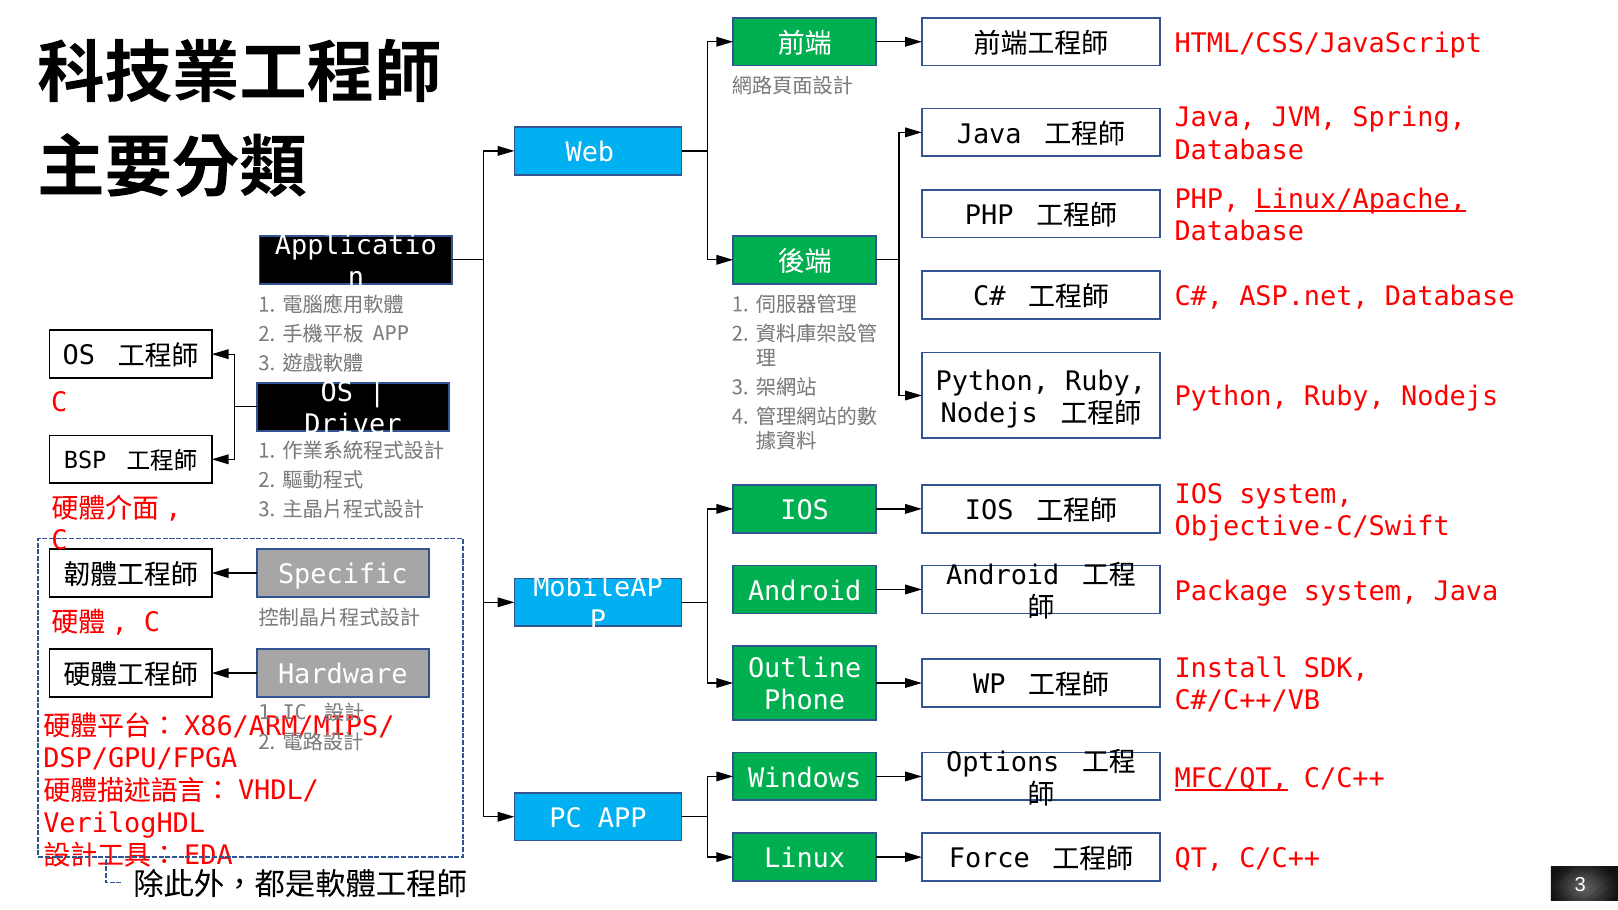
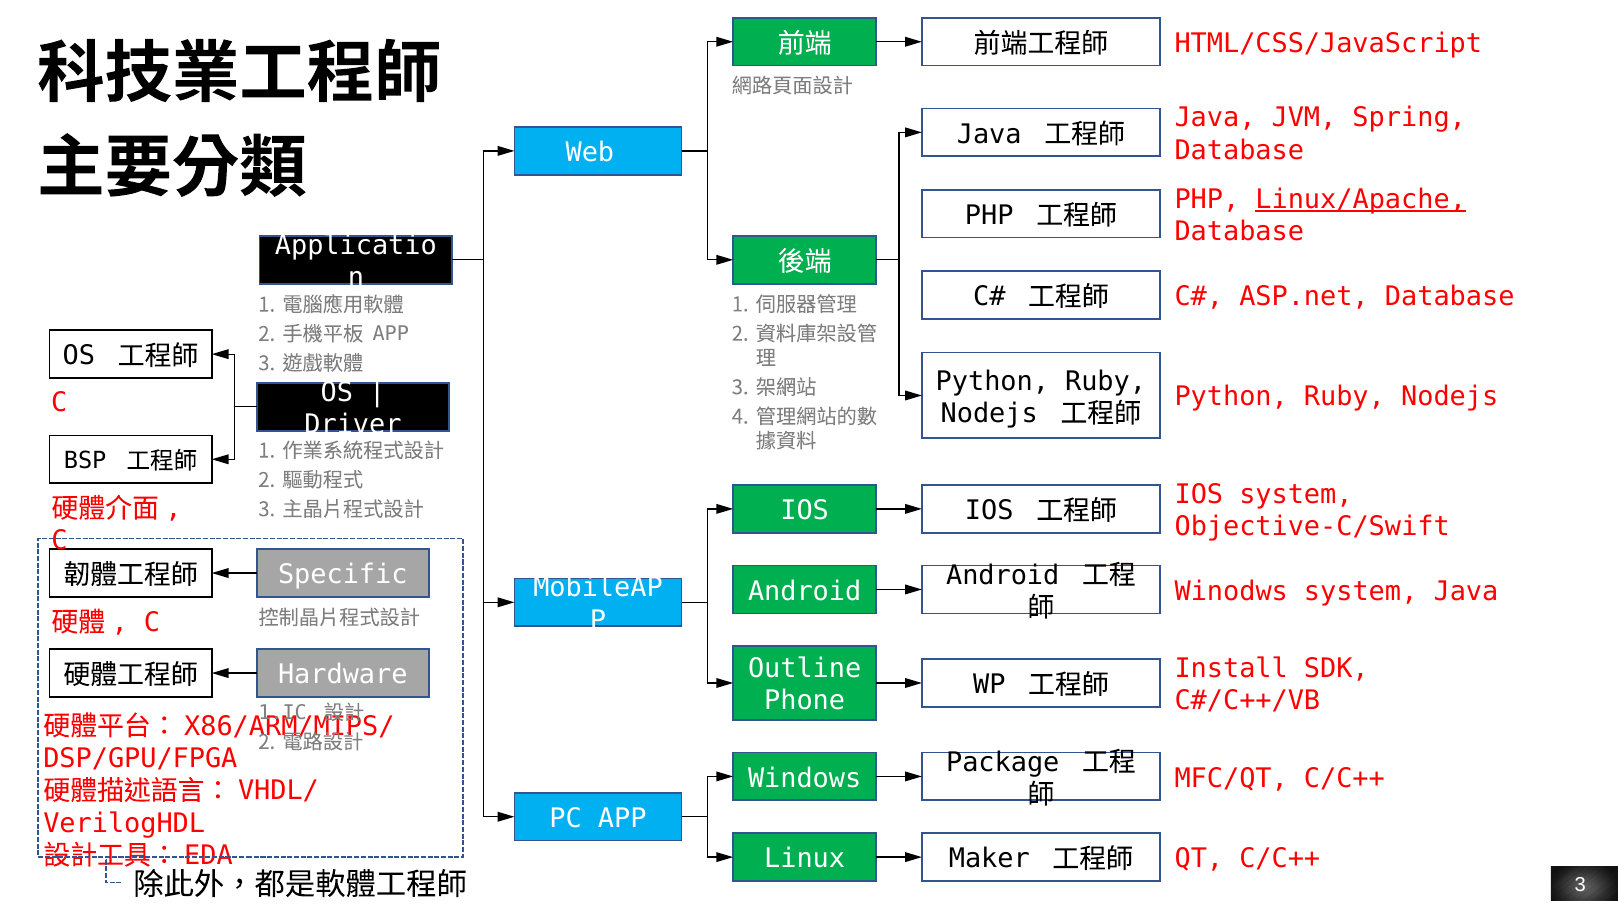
Package: Package -> Winodws (1231, 591)
Options: Options -> Package (1003, 762)
MFC/QT underline: present -> none (1231, 778)
Force: Force -> Maker (989, 859)
